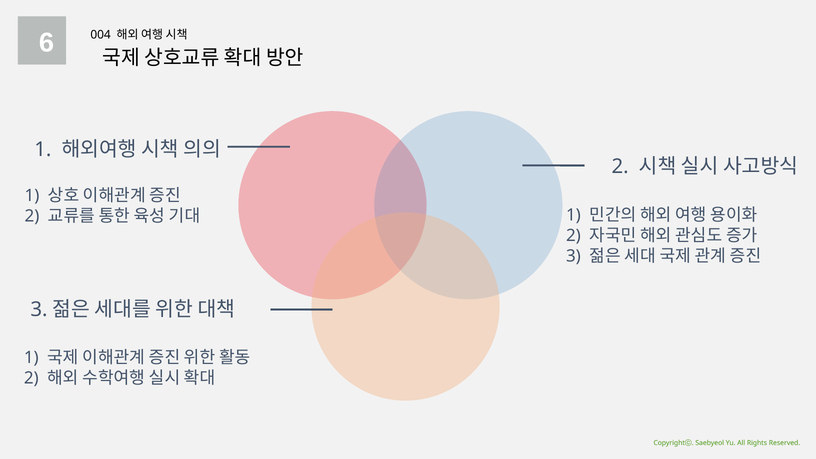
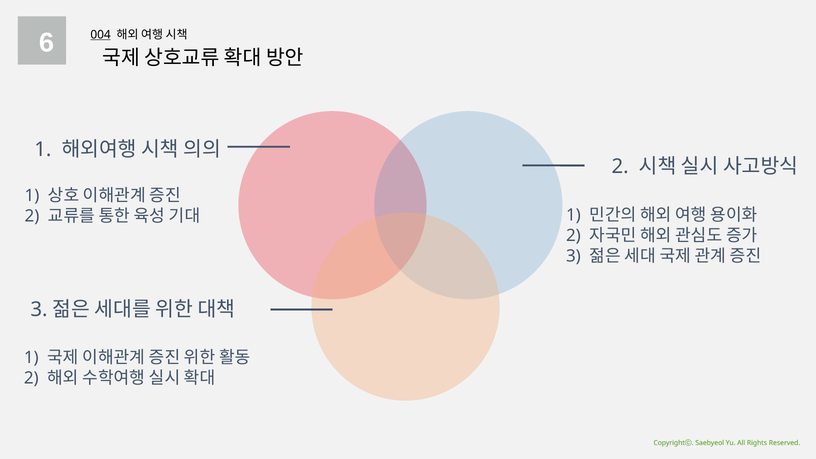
004 underline: none -> present (101, 35)
